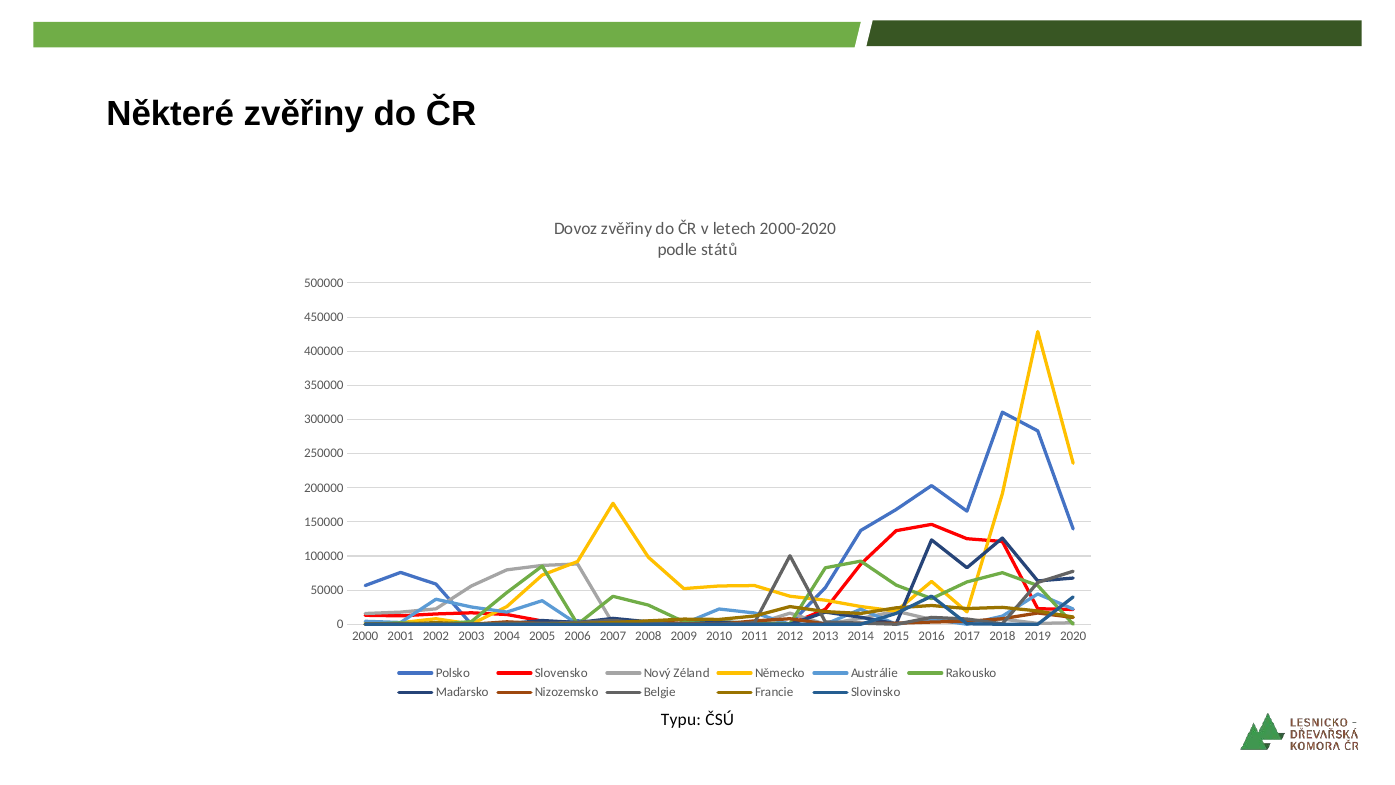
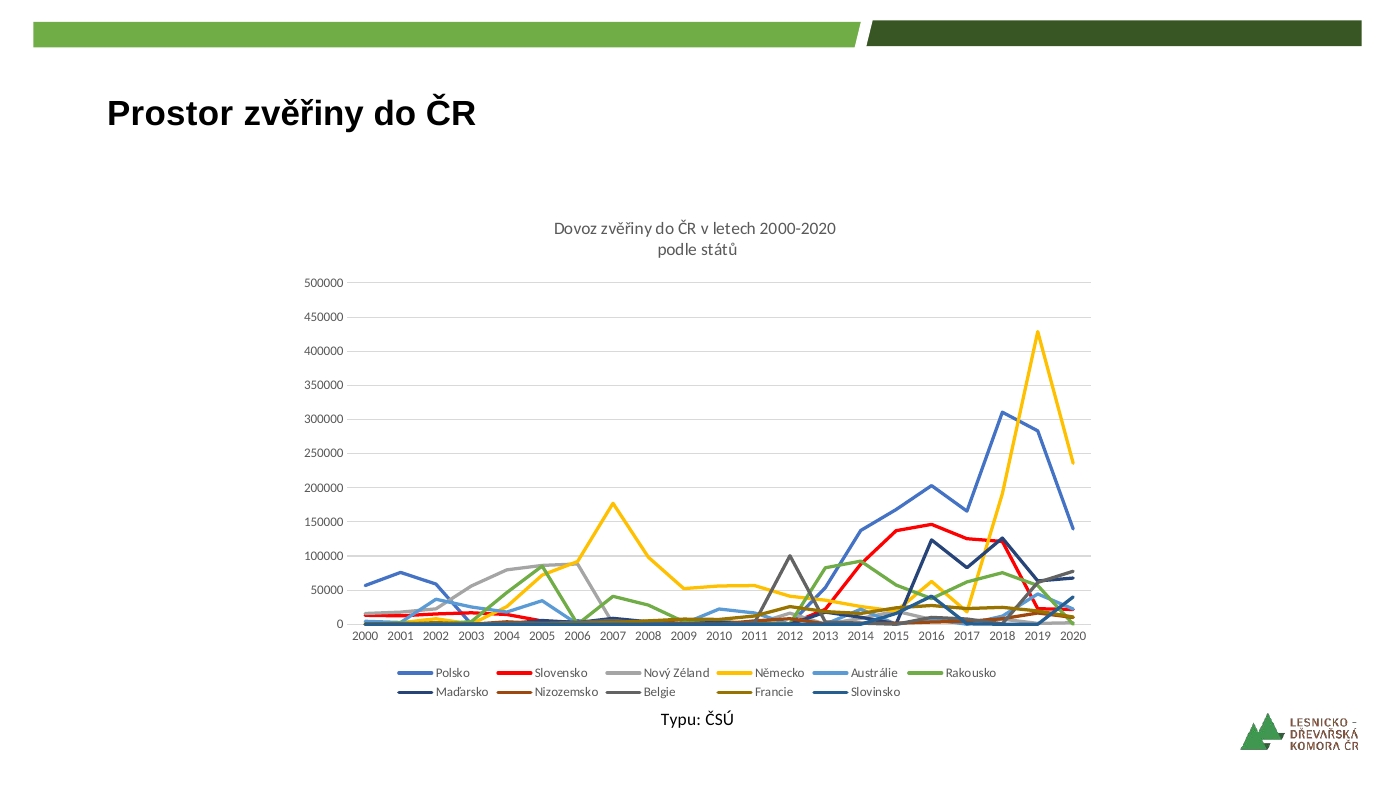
Některé: Některé -> Prostor (170, 113)
